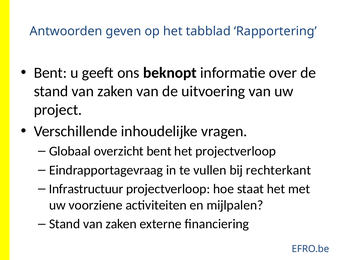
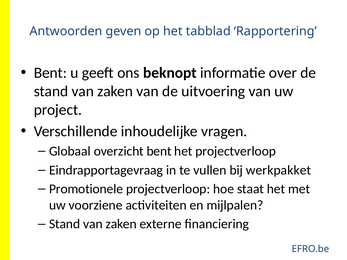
rechterkant: rechterkant -> werkpakket (279, 170)
Infrastructuur: Infrastructuur -> Promotionele (86, 189)
